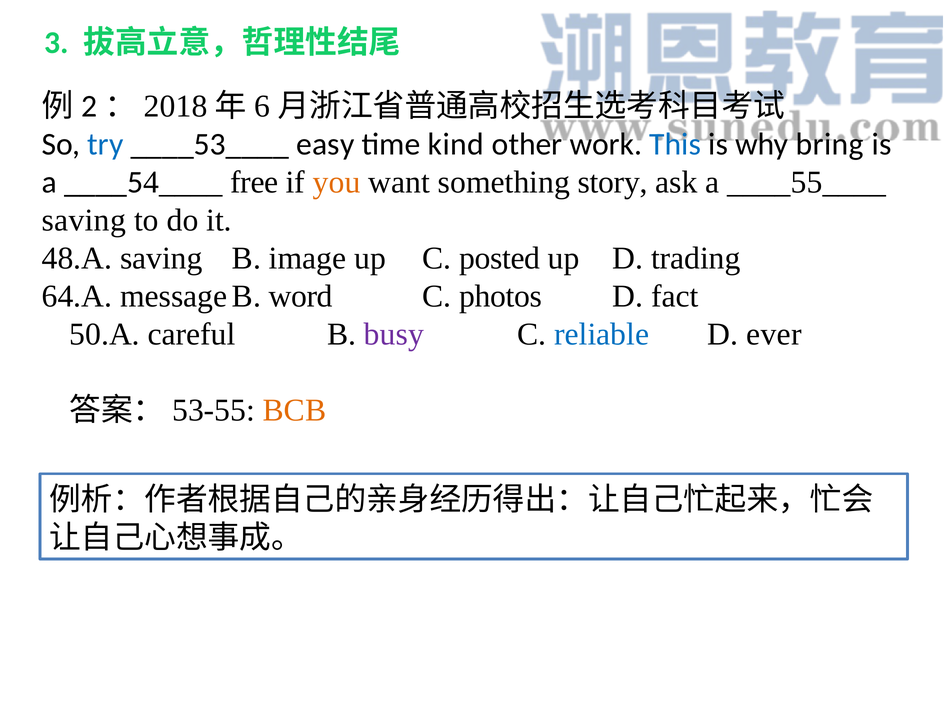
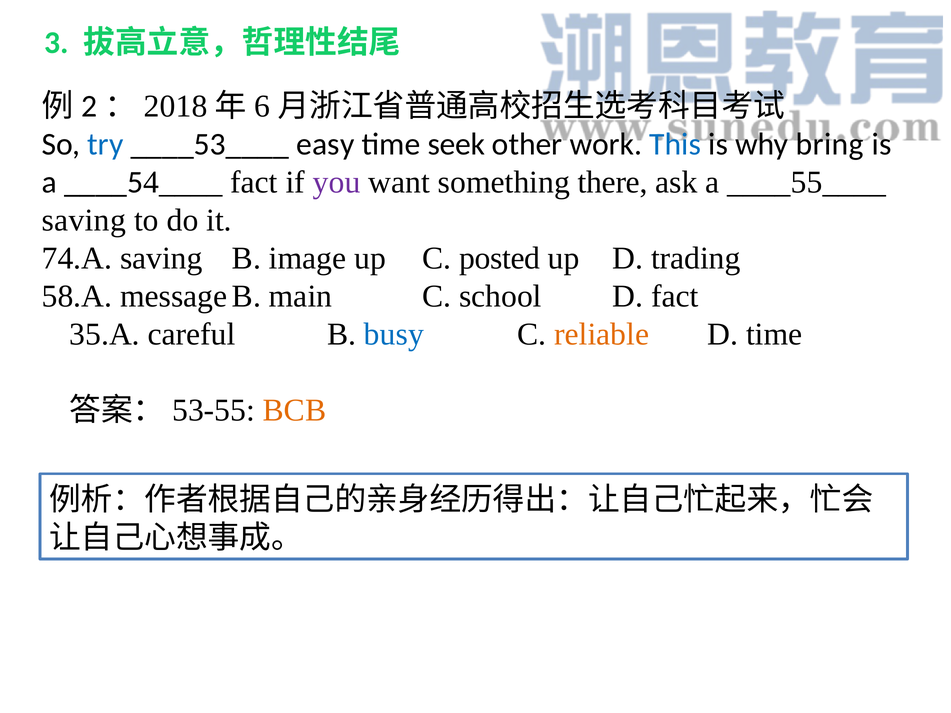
kind: kind -> seek (456, 144)
____54____ free: free -> fact (254, 182)
you colour: orange -> purple (337, 182)
story: story -> there (613, 182)
48.A: 48.A -> 74.A (77, 258)
64.A: 64.A -> 58.A (77, 296)
word: word -> main (301, 296)
photos: photos -> school (500, 296)
50.A: 50.A -> 35.A (105, 334)
busy colour: purple -> blue (394, 334)
reliable colour: blue -> orange (602, 334)
D ever: ever -> time (774, 334)
